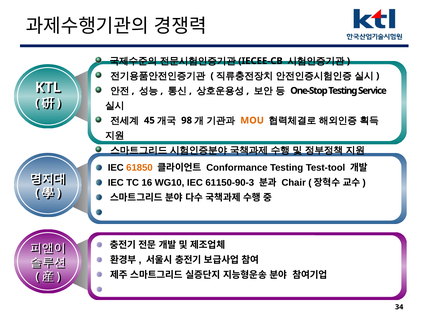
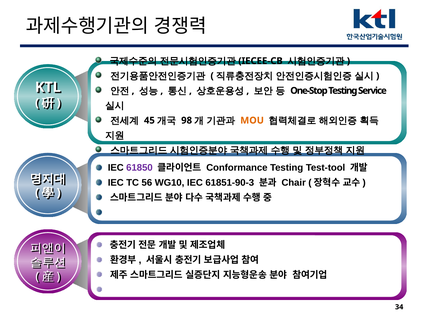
61850 colour: orange -> purple (139, 168)
16: 16 -> 56 (147, 183)
61150-90-3: 61150-90-3 -> 61851-90-3 (230, 183)
